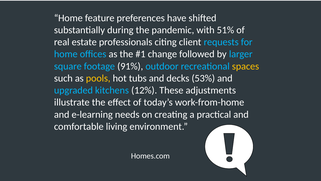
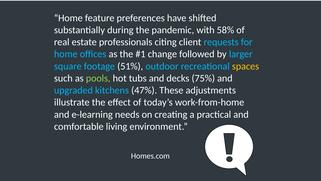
51%: 51% -> 58% (225, 30)
91%: 91% -> 51% (130, 66)
pools colour: yellow -> light green (98, 78)
53%: 53% -> 75% (203, 78)
12%: 12% -> 47% (144, 90)
